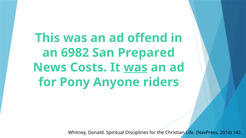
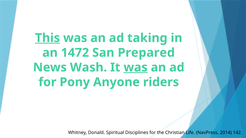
This underline: none -> present (48, 38)
offend: offend -> taking (147, 38)
6982: 6982 -> 1472 (75, 53)
Costs: Costs -> Wash (88, 68)
